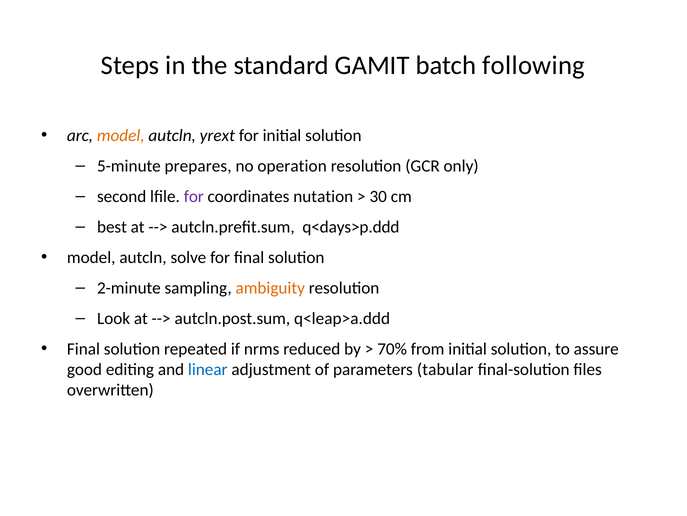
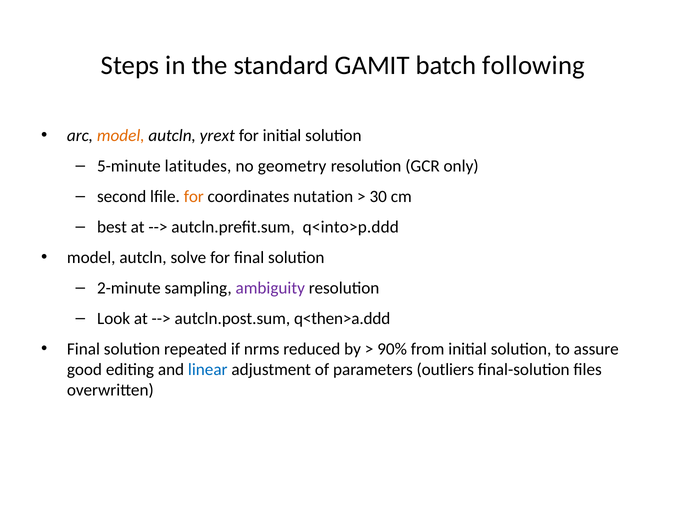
prepares: prepares -> latitudes (198, 166)
operation: operation -> geometry (292, 166)
for colour: purple -> orange (194, 196)
q<days>p.ddd: q<days>p.ddd -> q<into>p.ddd (351, 227)
ambiguity colour: orange -> purple (270, 287)
q<leap>a.ddd: q<leap>a.ddd -> q<then>a.ddd (342, 318)
70%: 70% -> 90% (392, 348)
tabular: tabular -> outliers (445, 369)
